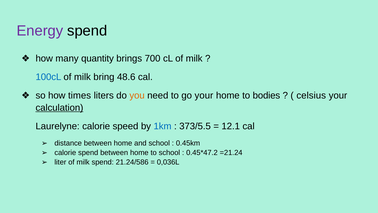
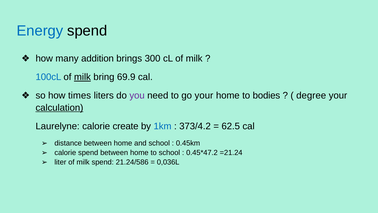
Energy colour: purple -> blue (40, 31)
quantity: quantity -> addition (98, 58)
700: 700 -> 300 (153, 58)
milk underline: none -> present (82, 77)
48.6: 48.6 -> 69.9 (126, 77)
you colour: orange -> purple (137, 95)
celsius: celsius -> degree (311, 95)
speed: speed -> create (126, 126)
373/5.5: 373/5.5 -> 373/4.2 (195, 126)
12.1: 12.1 -> 62.5 (231, 126)
